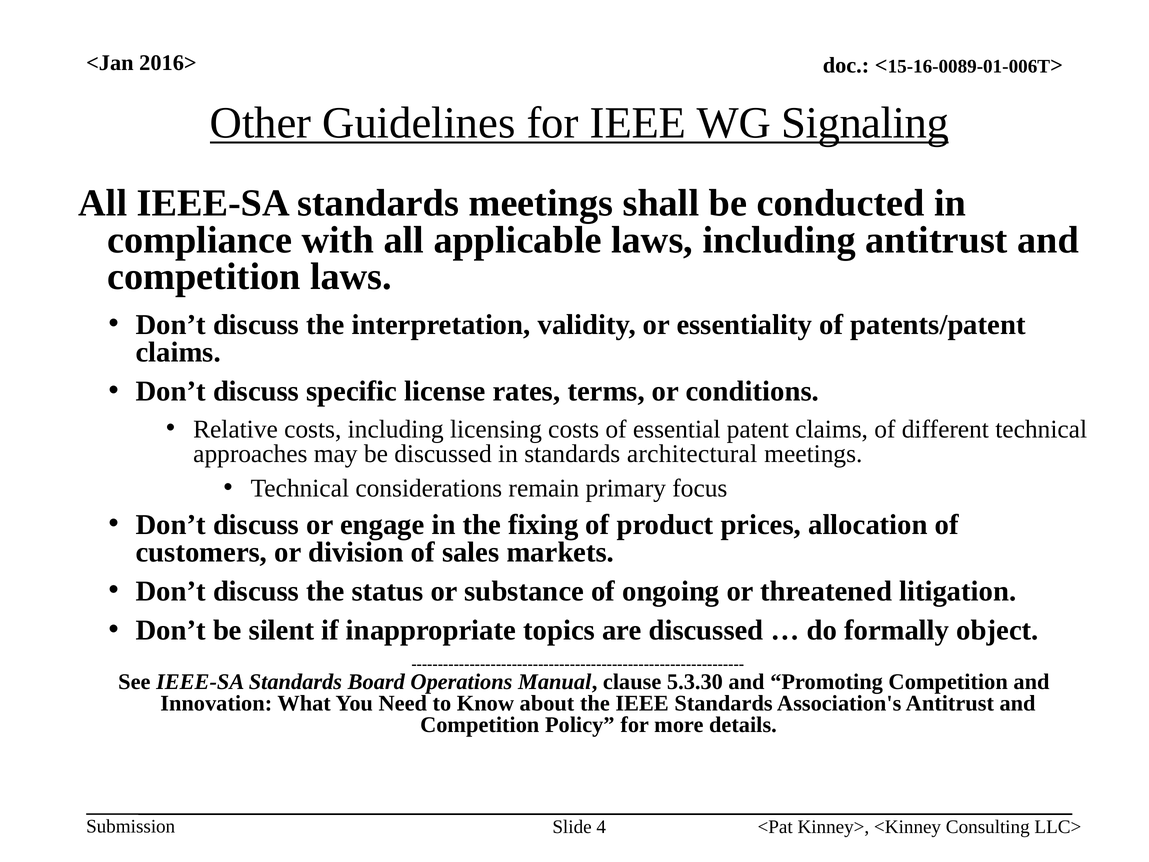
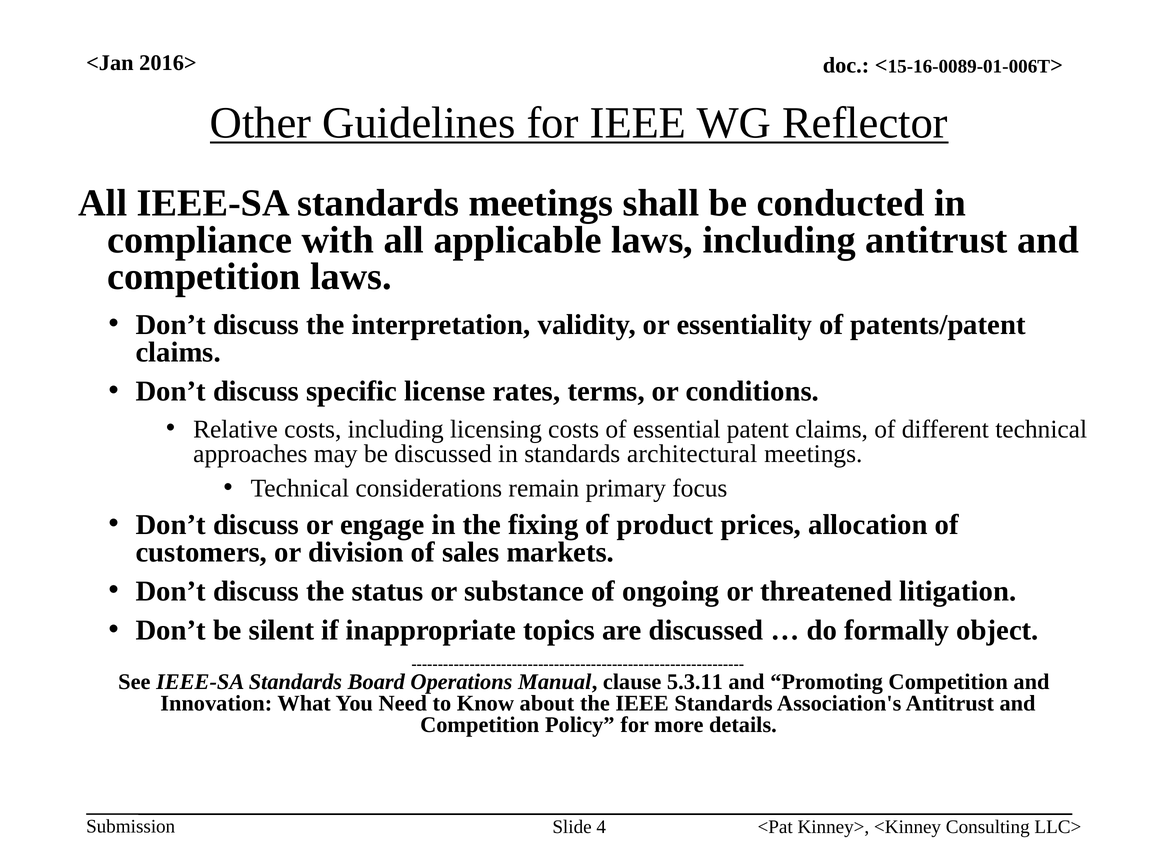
Signaling: Signaling -> Reflector (865, 123)
5.3.30: 5.3.30 -> 5.3.11 (695, 682)
